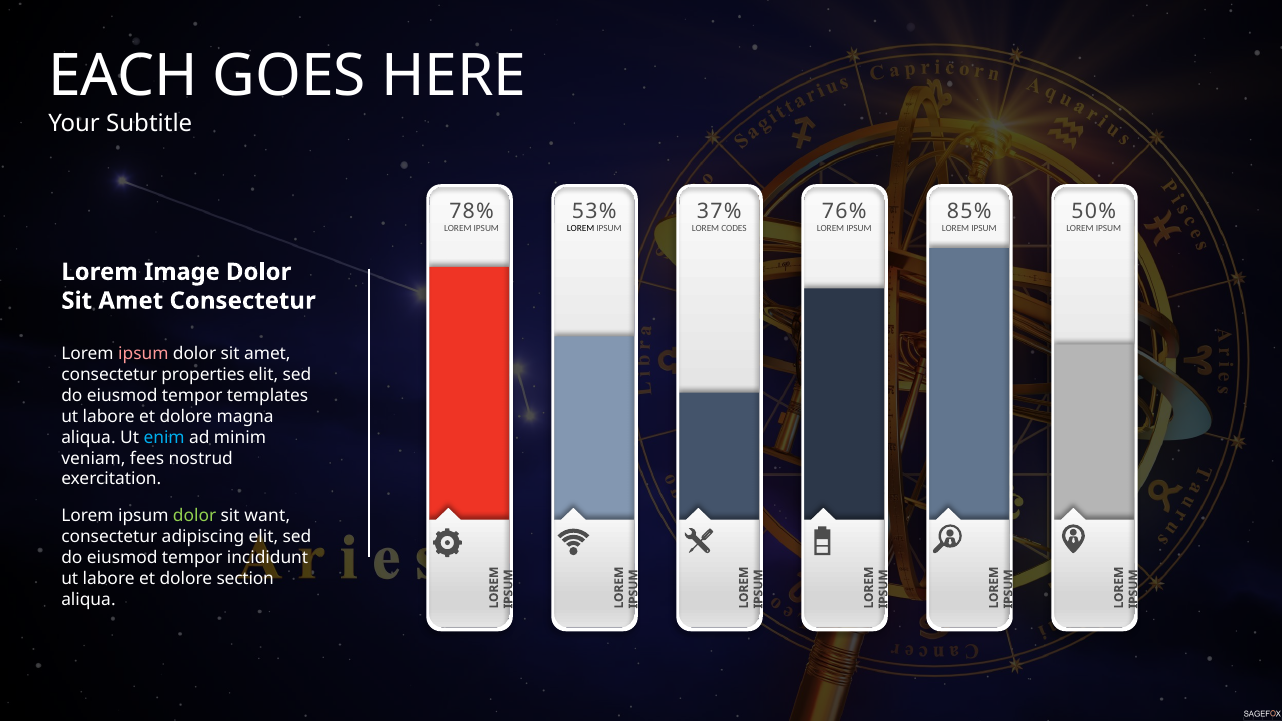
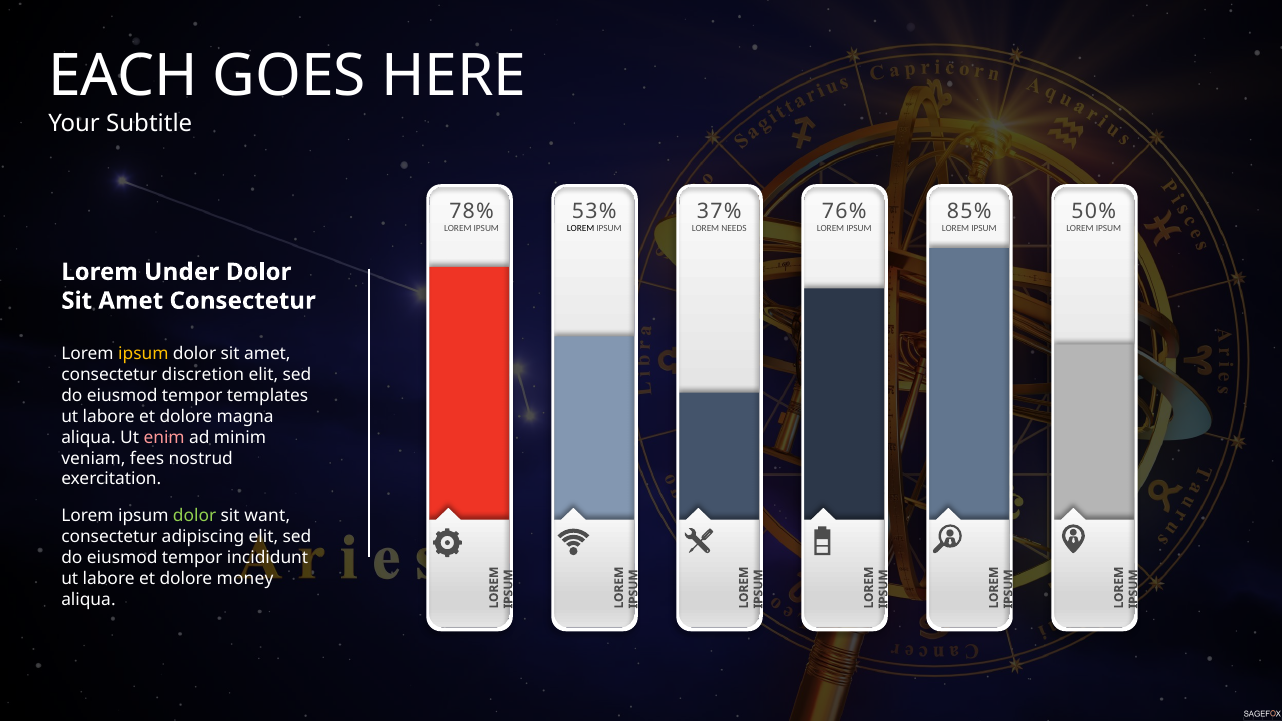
CODES: CODES -> NEEDS (734, 229)
Image: Image -> Under (182, 272)
ipsum colour: pink -> yellow (143, 354)
properties: properties -> discretion (203, 375)
enim colour: light blue -> pink (164, 437)
section: section -> money (245, 579)
